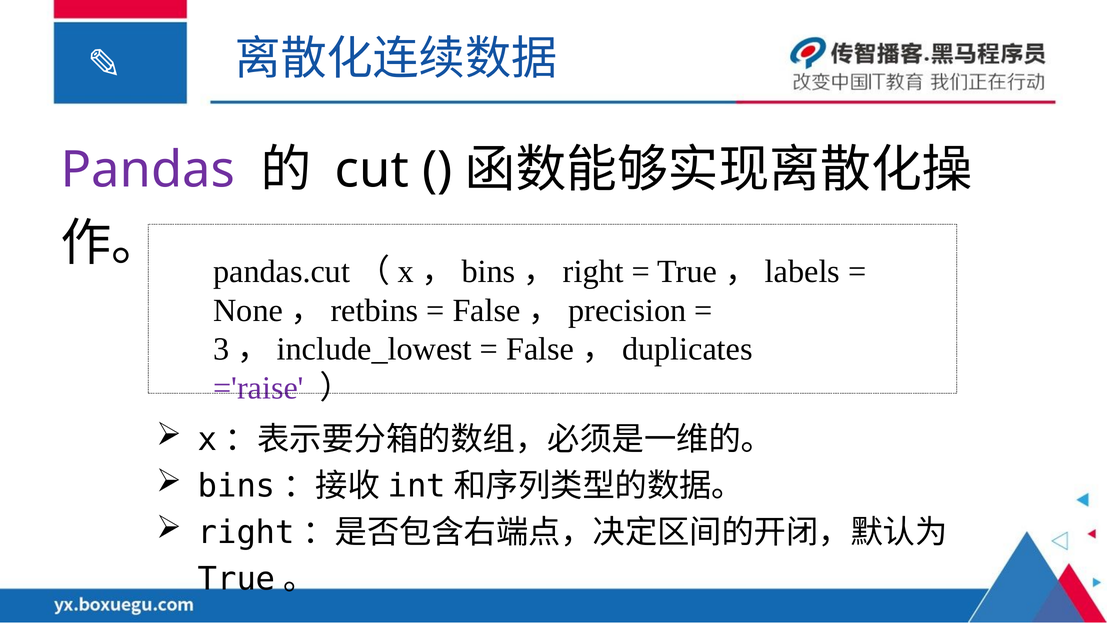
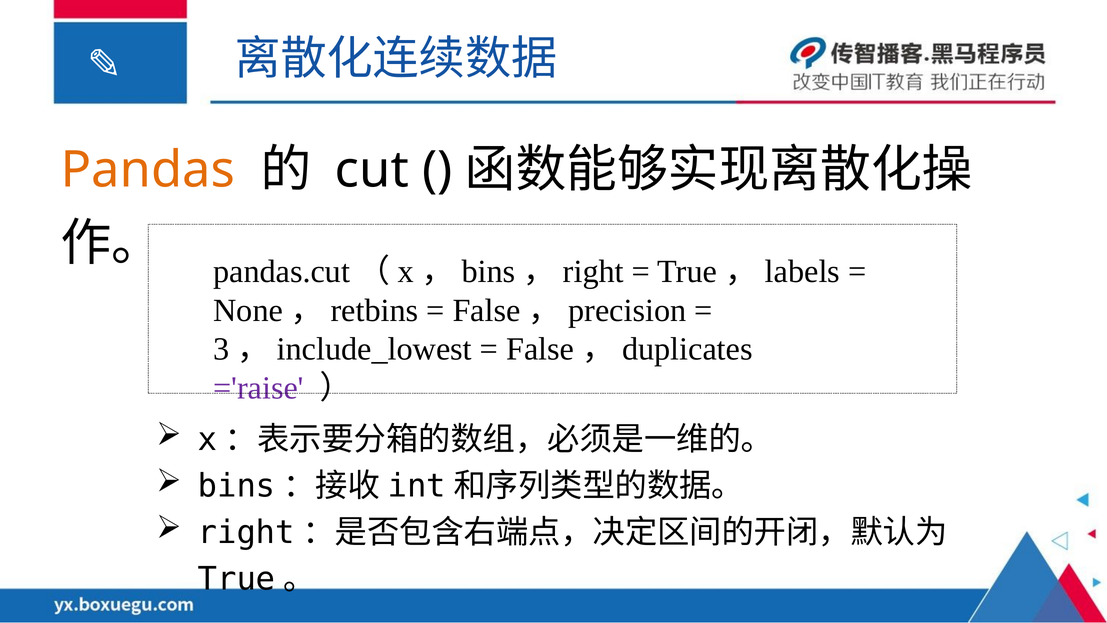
Pandas colour: purple -> orange (148, 170)
